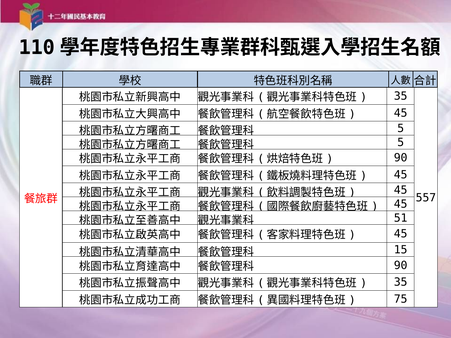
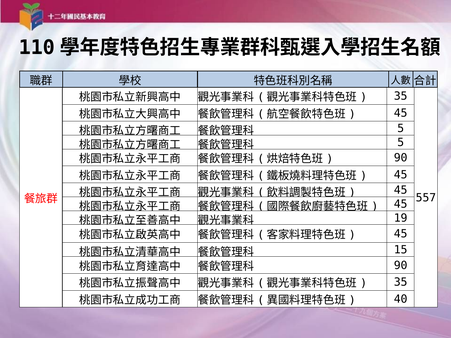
51: 51 -> 19 (401, 218)
75: 75 -> 40 (401, 299)
